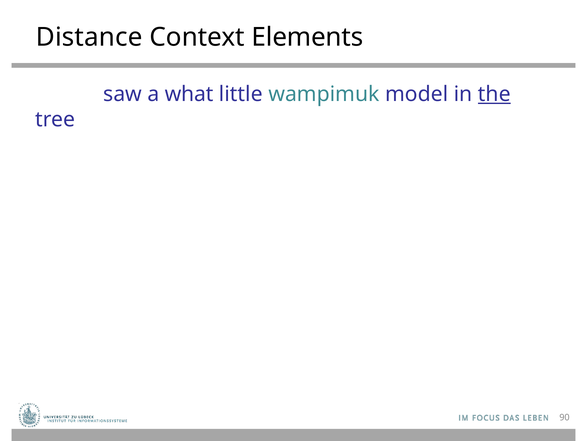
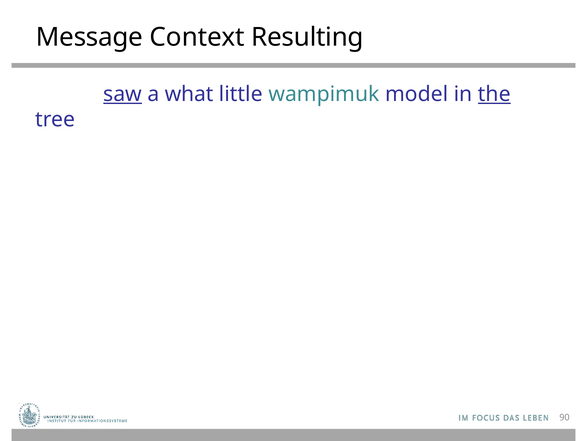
Distance: Distance -> Message (89, 37)
Elements: Elements -> Resulting (307, 37)
saw underline: none -> present (123, 94)
